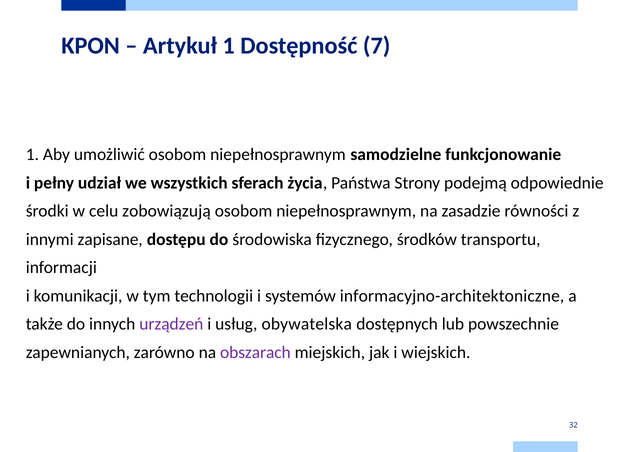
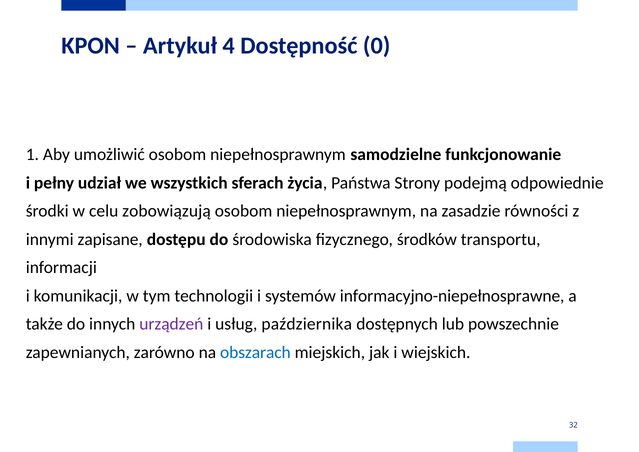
Artykuł 1: 1 -> 4 (229, 46)
7: 7 -> 0 (377, 46)
informacyjno-architektoniczne: informacyjno-architektoniczne -> informacyjno-niepełnosprawne (452, 296)
obywatelska: obywatelska -> października (307, 324)
obszarach colour: purple -> blue (255, 352)
